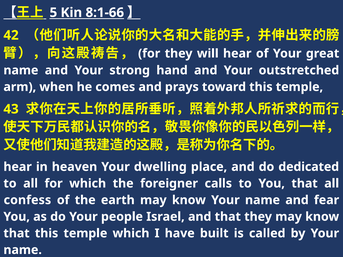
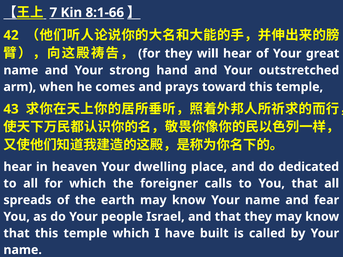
5: 5 -> 7 (53, 13)
confess: confess -> spreads (27, 200)
